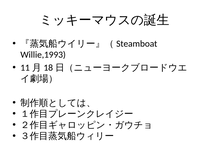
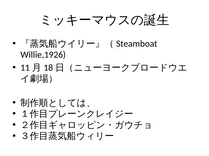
Willie,1993: Willie,1993 -> Willie,1926 (43, 55)
